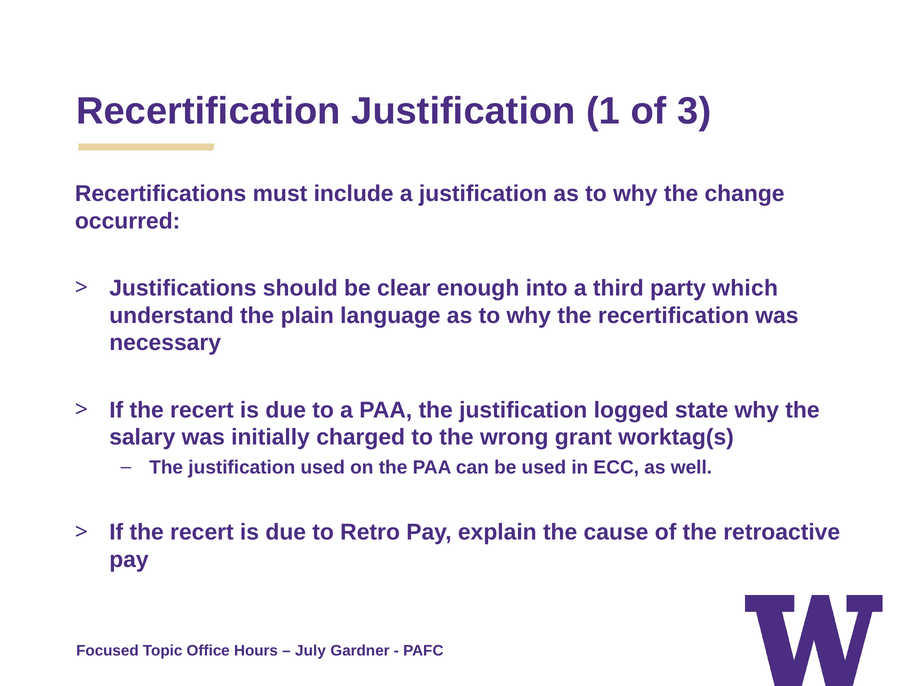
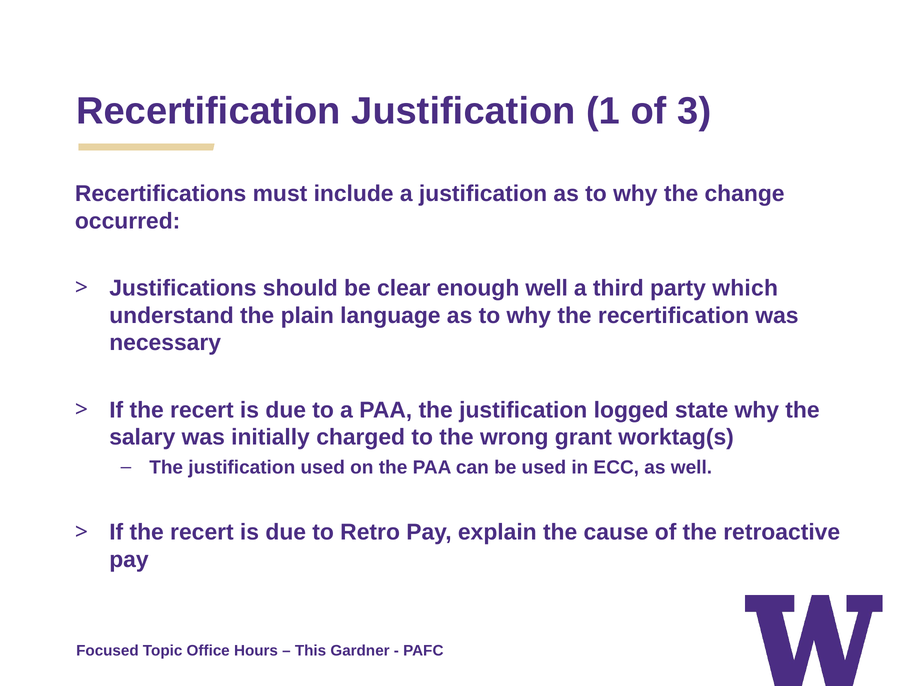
enough into: into -> well (547, 288)
July: July -> This (311, 651)
